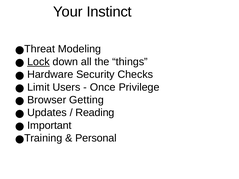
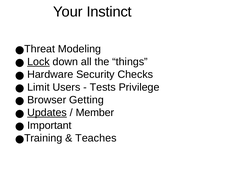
Once: Once -> Tests (103, 87)
Updates underline: none -> present (47, 113)
Reading: Reading -> Member (95, 113)
Personal: Personal -> Teaches (96, 138)
